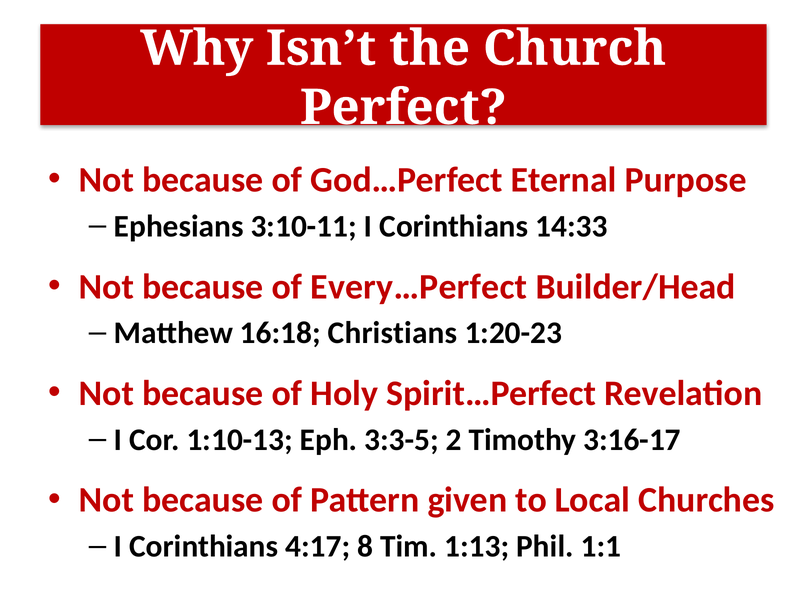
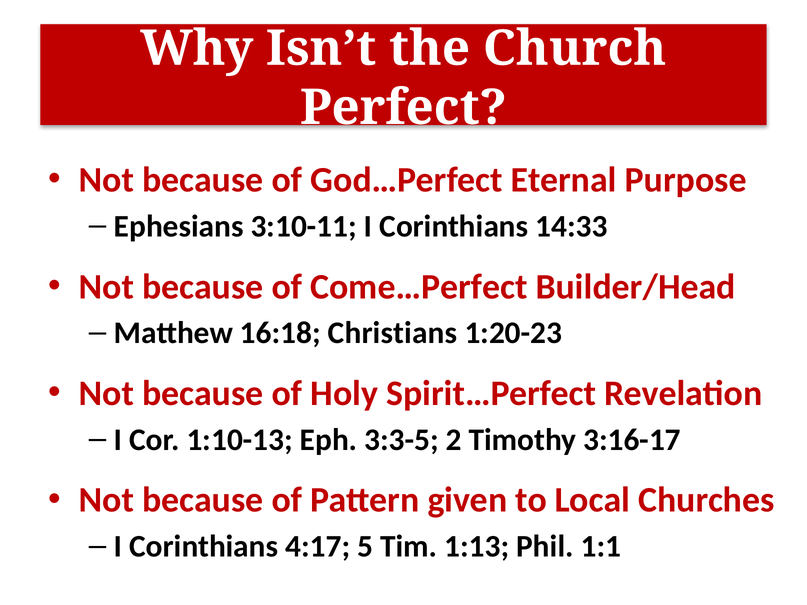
Every…Perfect: Every…Perfect -> Come…Perfect (419, 287)
8: 8 -> 5 (365, 547)
